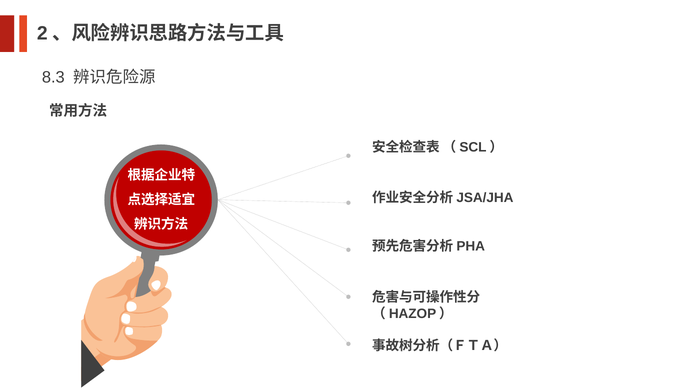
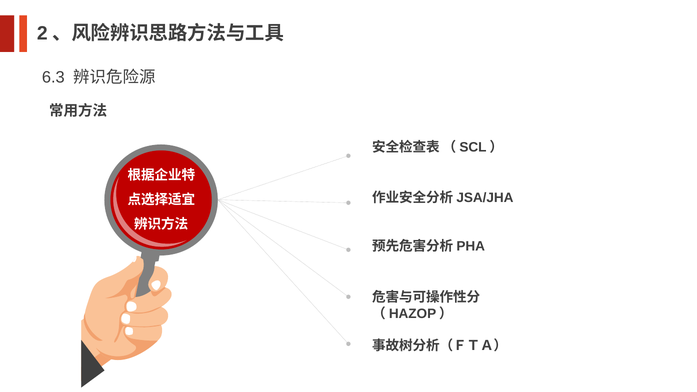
8.3: 8.3 -> 6.3 (53, 77)
